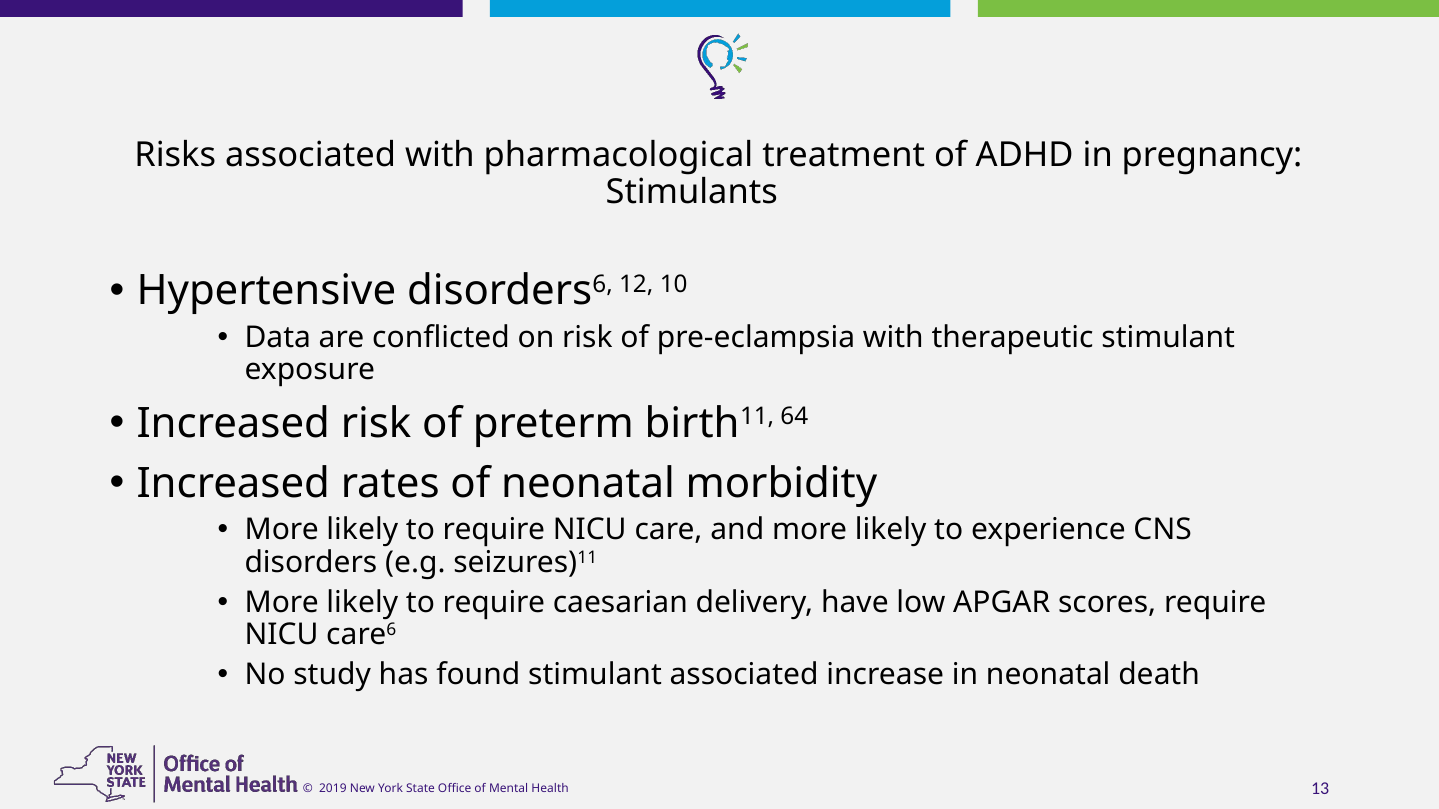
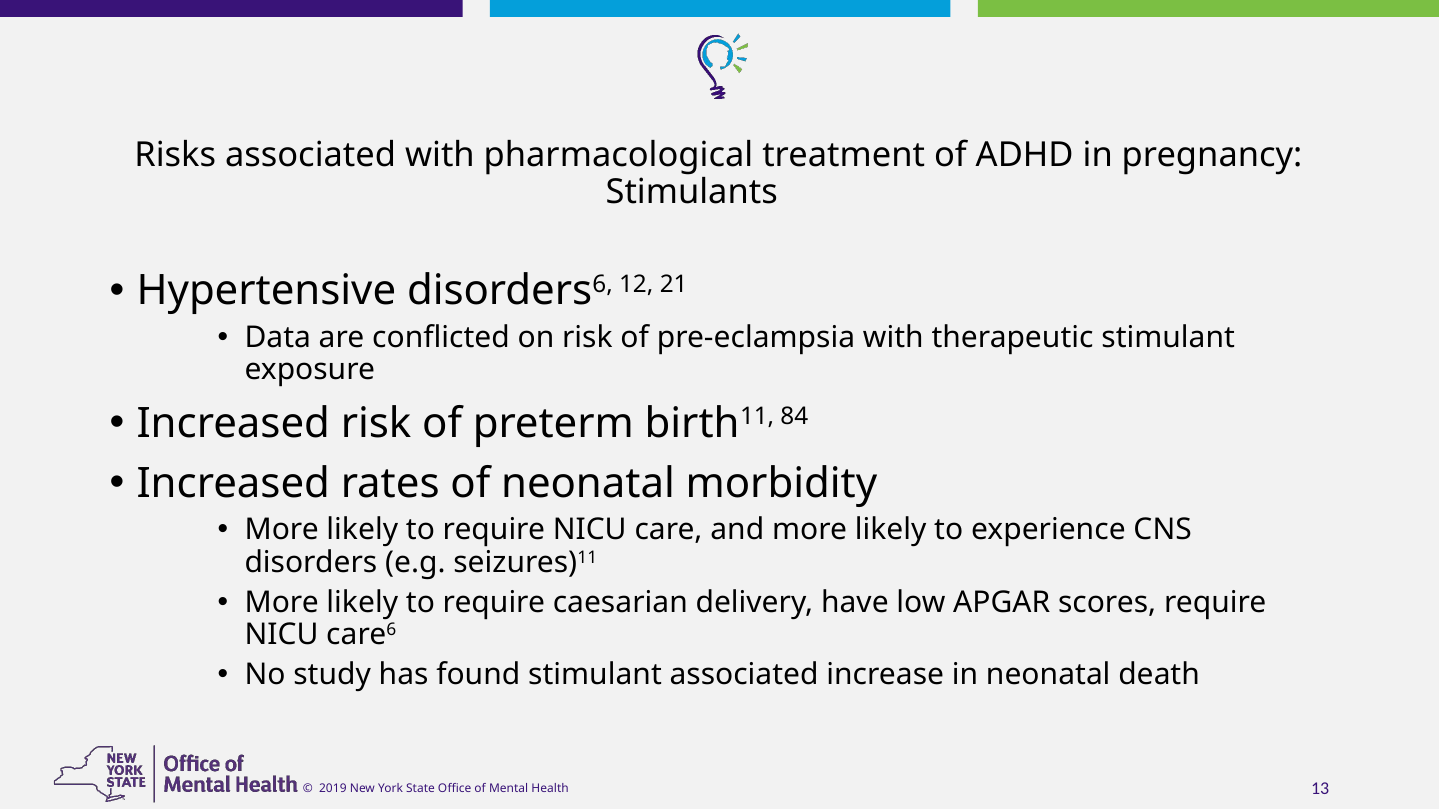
10: 10 -> 21 (674, 284)
64: 64 -> 84 (794, 417)
